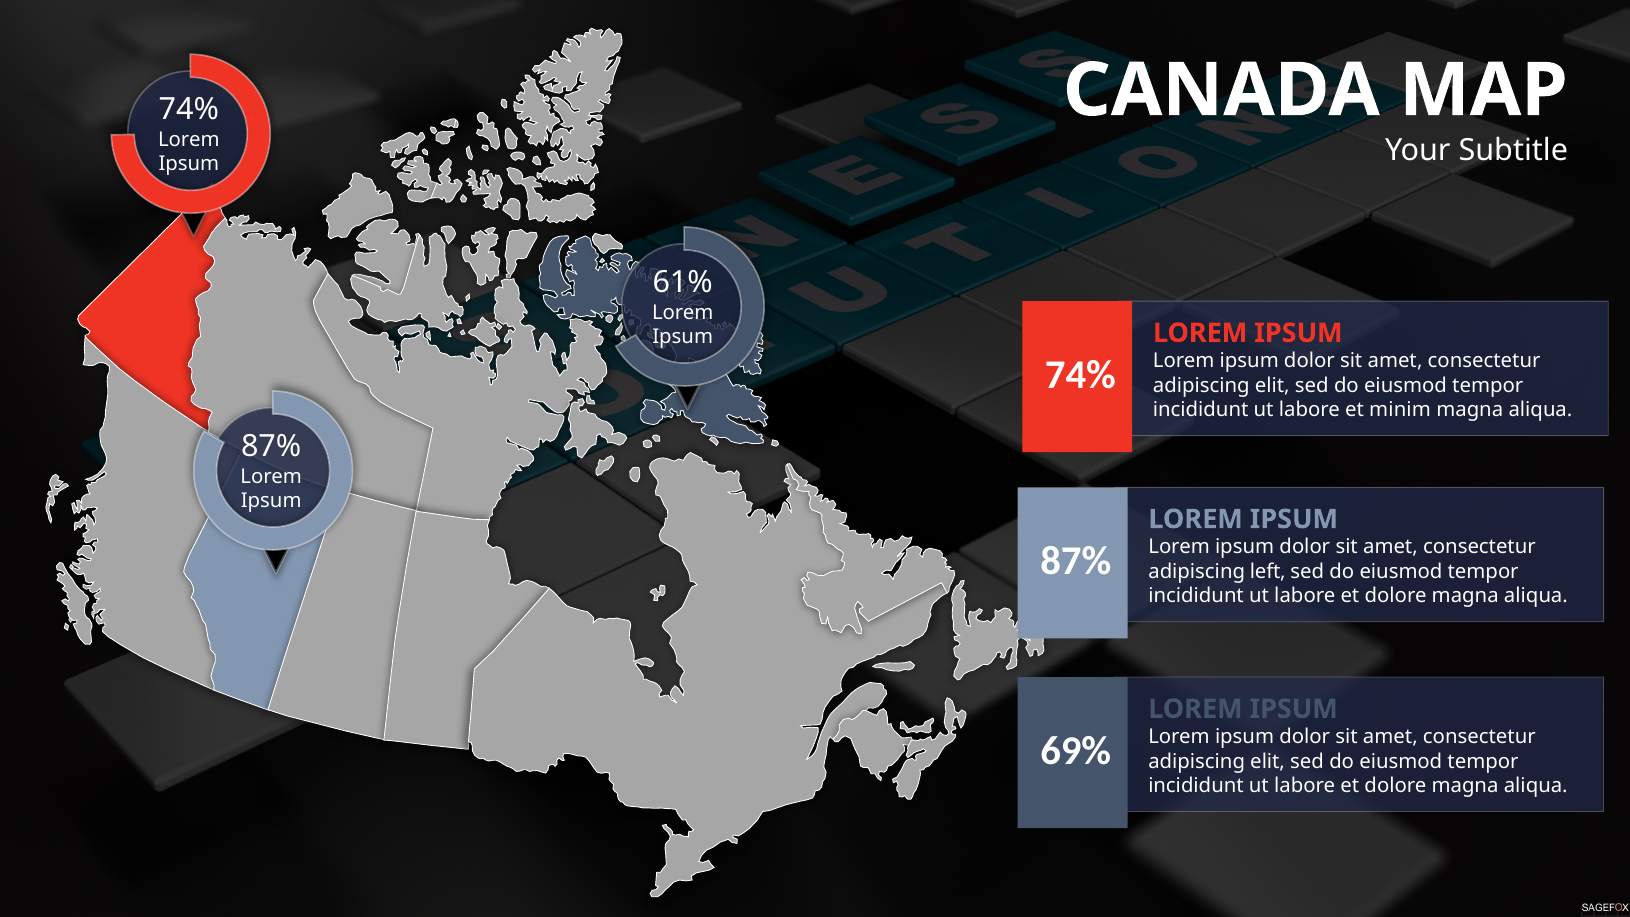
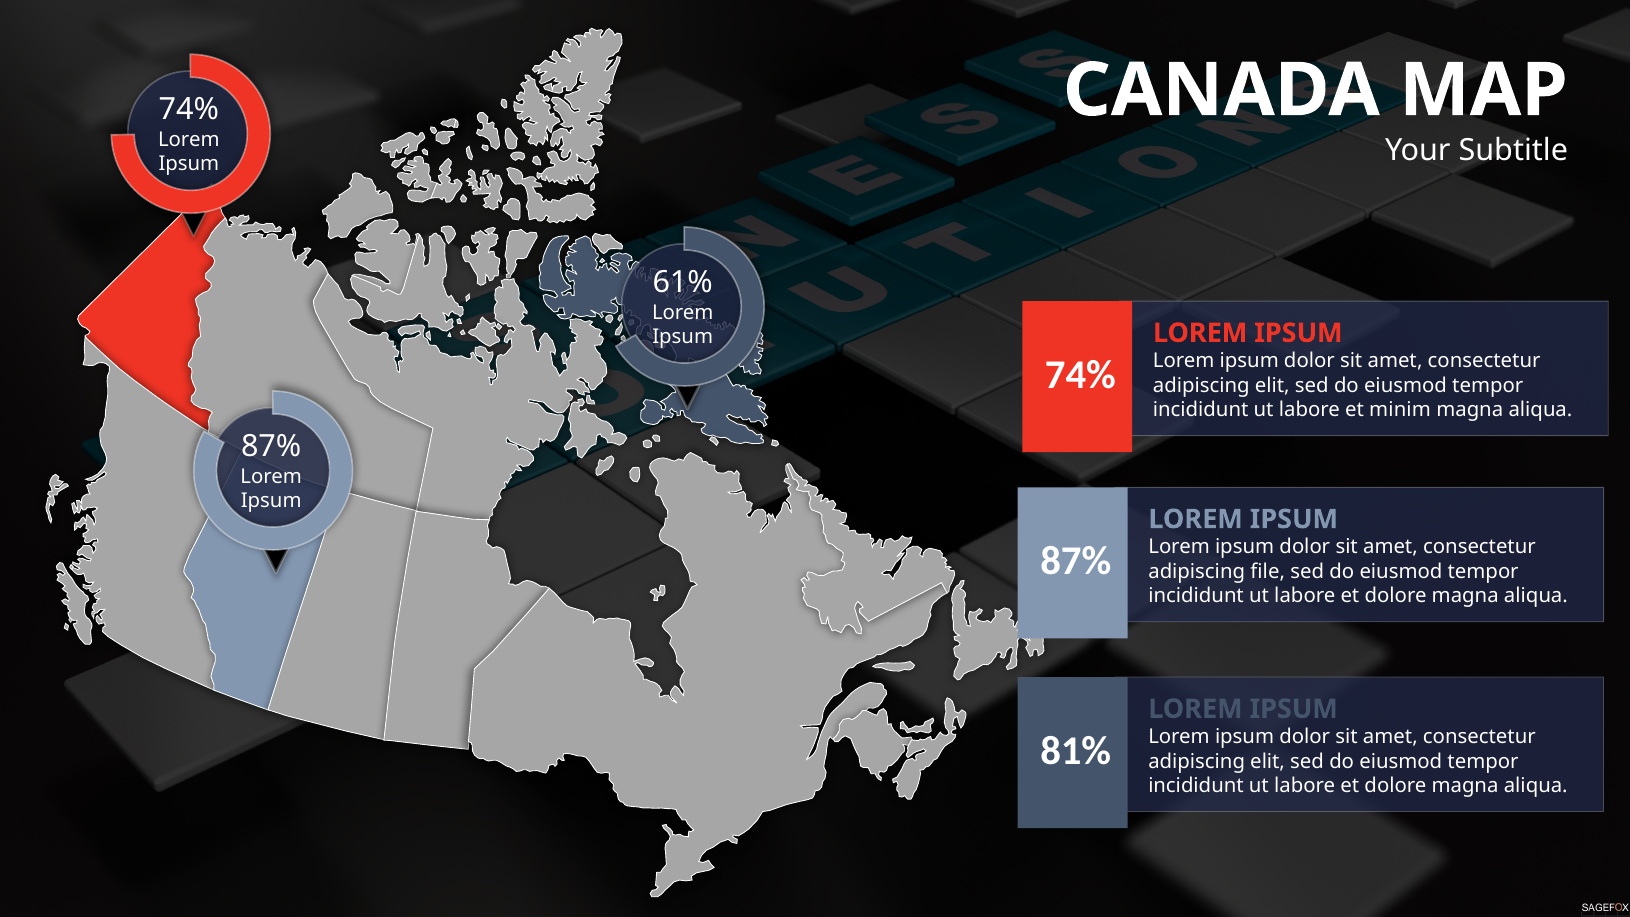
left: left -> file (1268, 572)
69%: 69% -> 81% (1076, 751)
